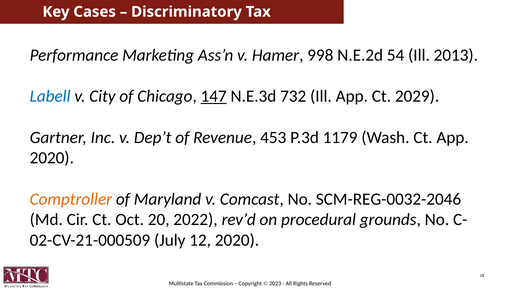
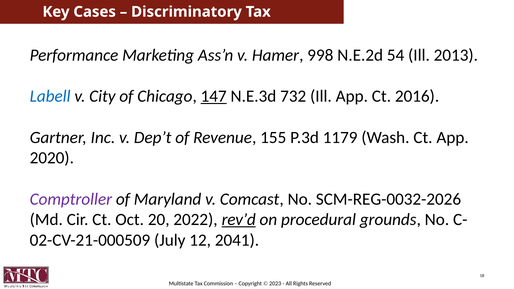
2029: 2029 -> 2016 (417, 96)
453: 453 -> 155 (273, 137)
Comptroller colour: orange -> purple (71, 199)
SCM-REG-0032-2046: SCM-REG-0032-2046 -> SCM-REG-0032-2026 (388, 199)
rev’d underline: none -> present (239, 220)
12 2020: 2020 -> 2041 (237, 240)
